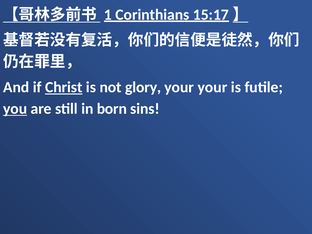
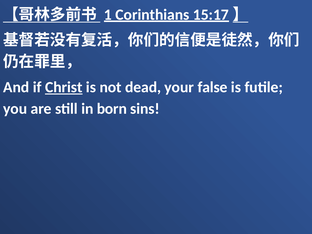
glory: glory -> dead (143, 87)
your your: your -> false (213, 87)
you underline: present -> none (15, 109)
